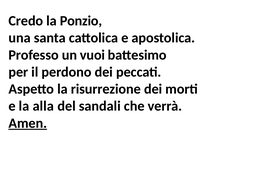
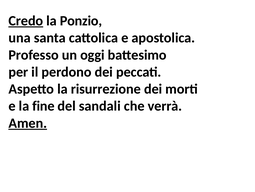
Credo underline: none -> present (26, 21)
vuoi: vuoi -> oggi (92, 55)
alla: alla -> fine (43, 106)
